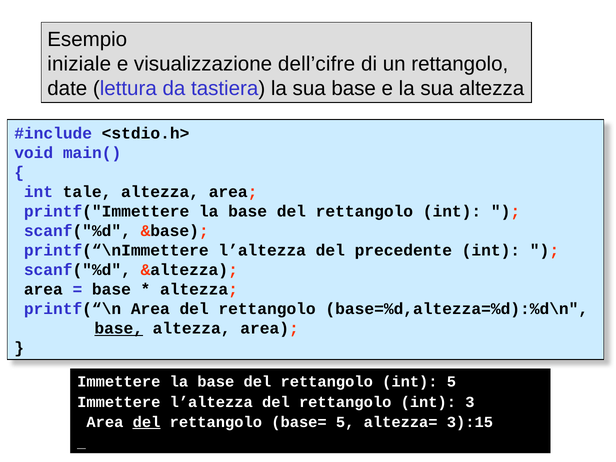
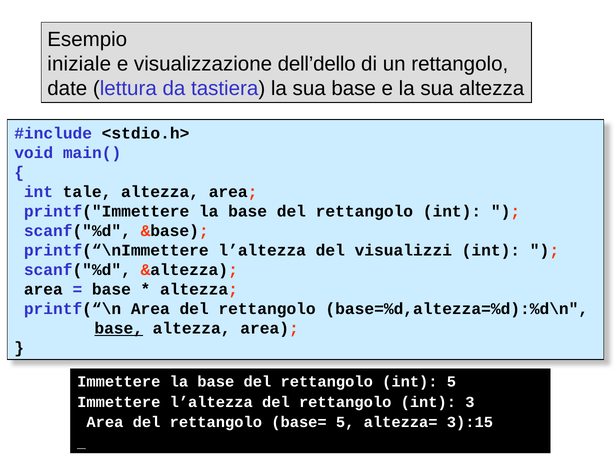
dell’cifre: dell’cifre -> dell’dello (317, 64)
precedente: precedente -> visualizzi (403, 250)
del underline: present -> none (147, 422)
